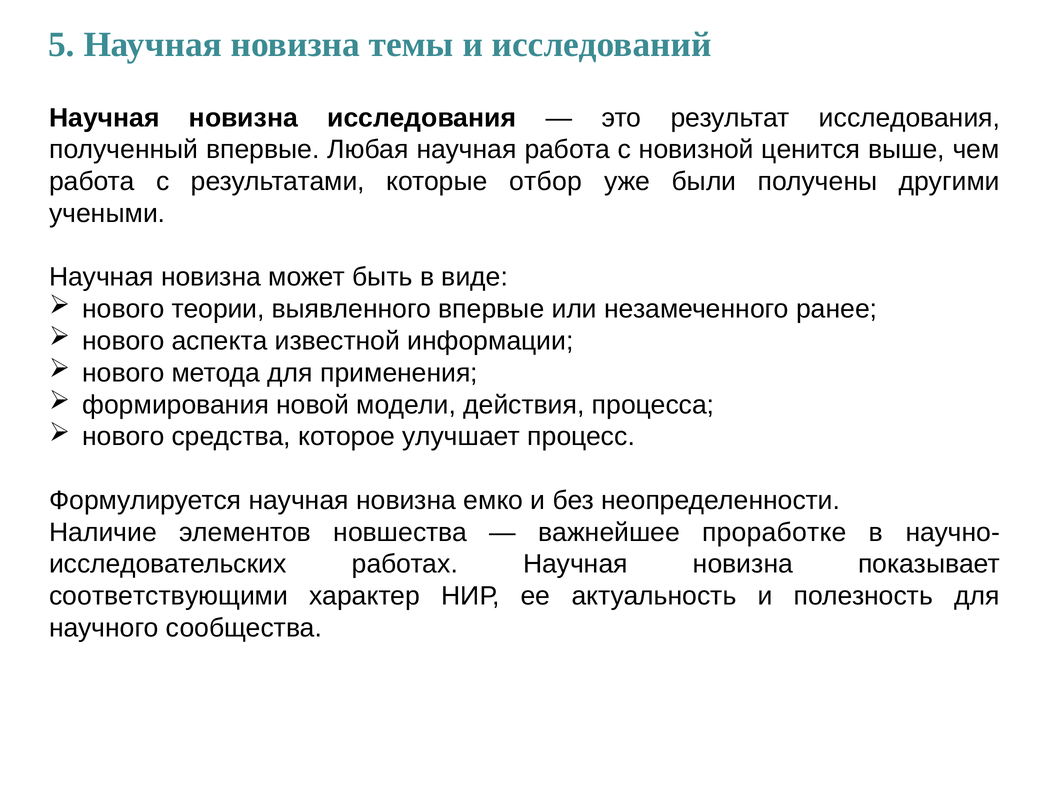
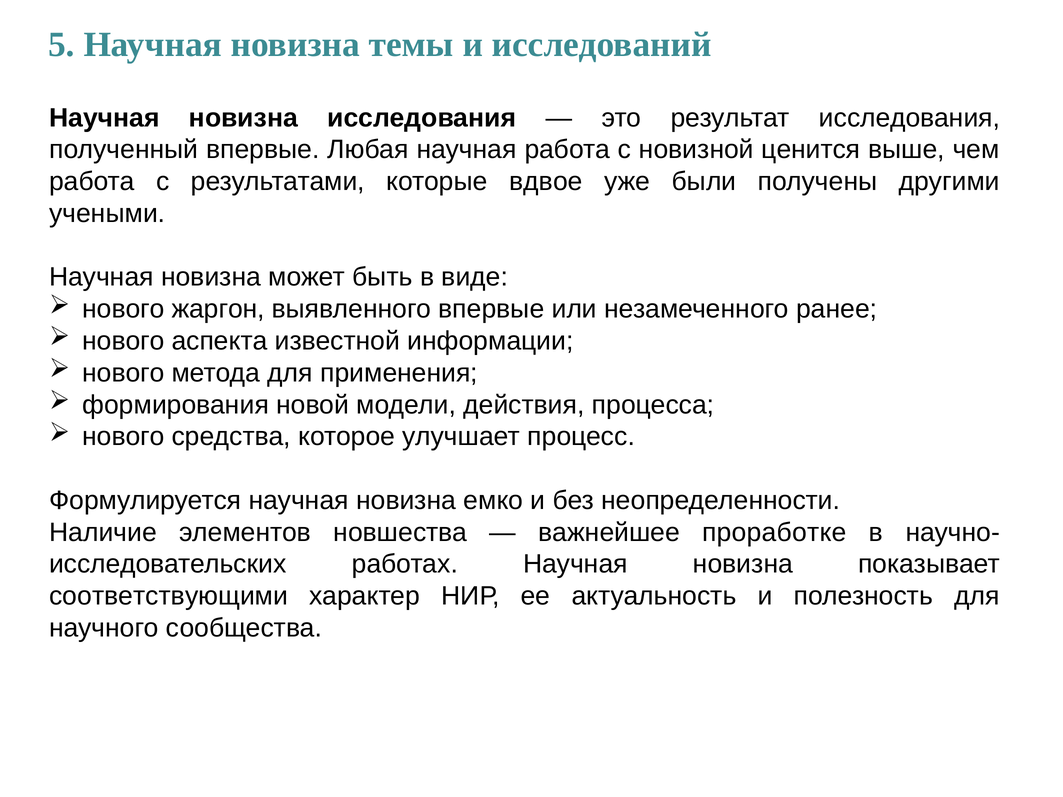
отбор: отбор -> вдвое (546, 182)
теории: теории -> жаргон (218, 309)
